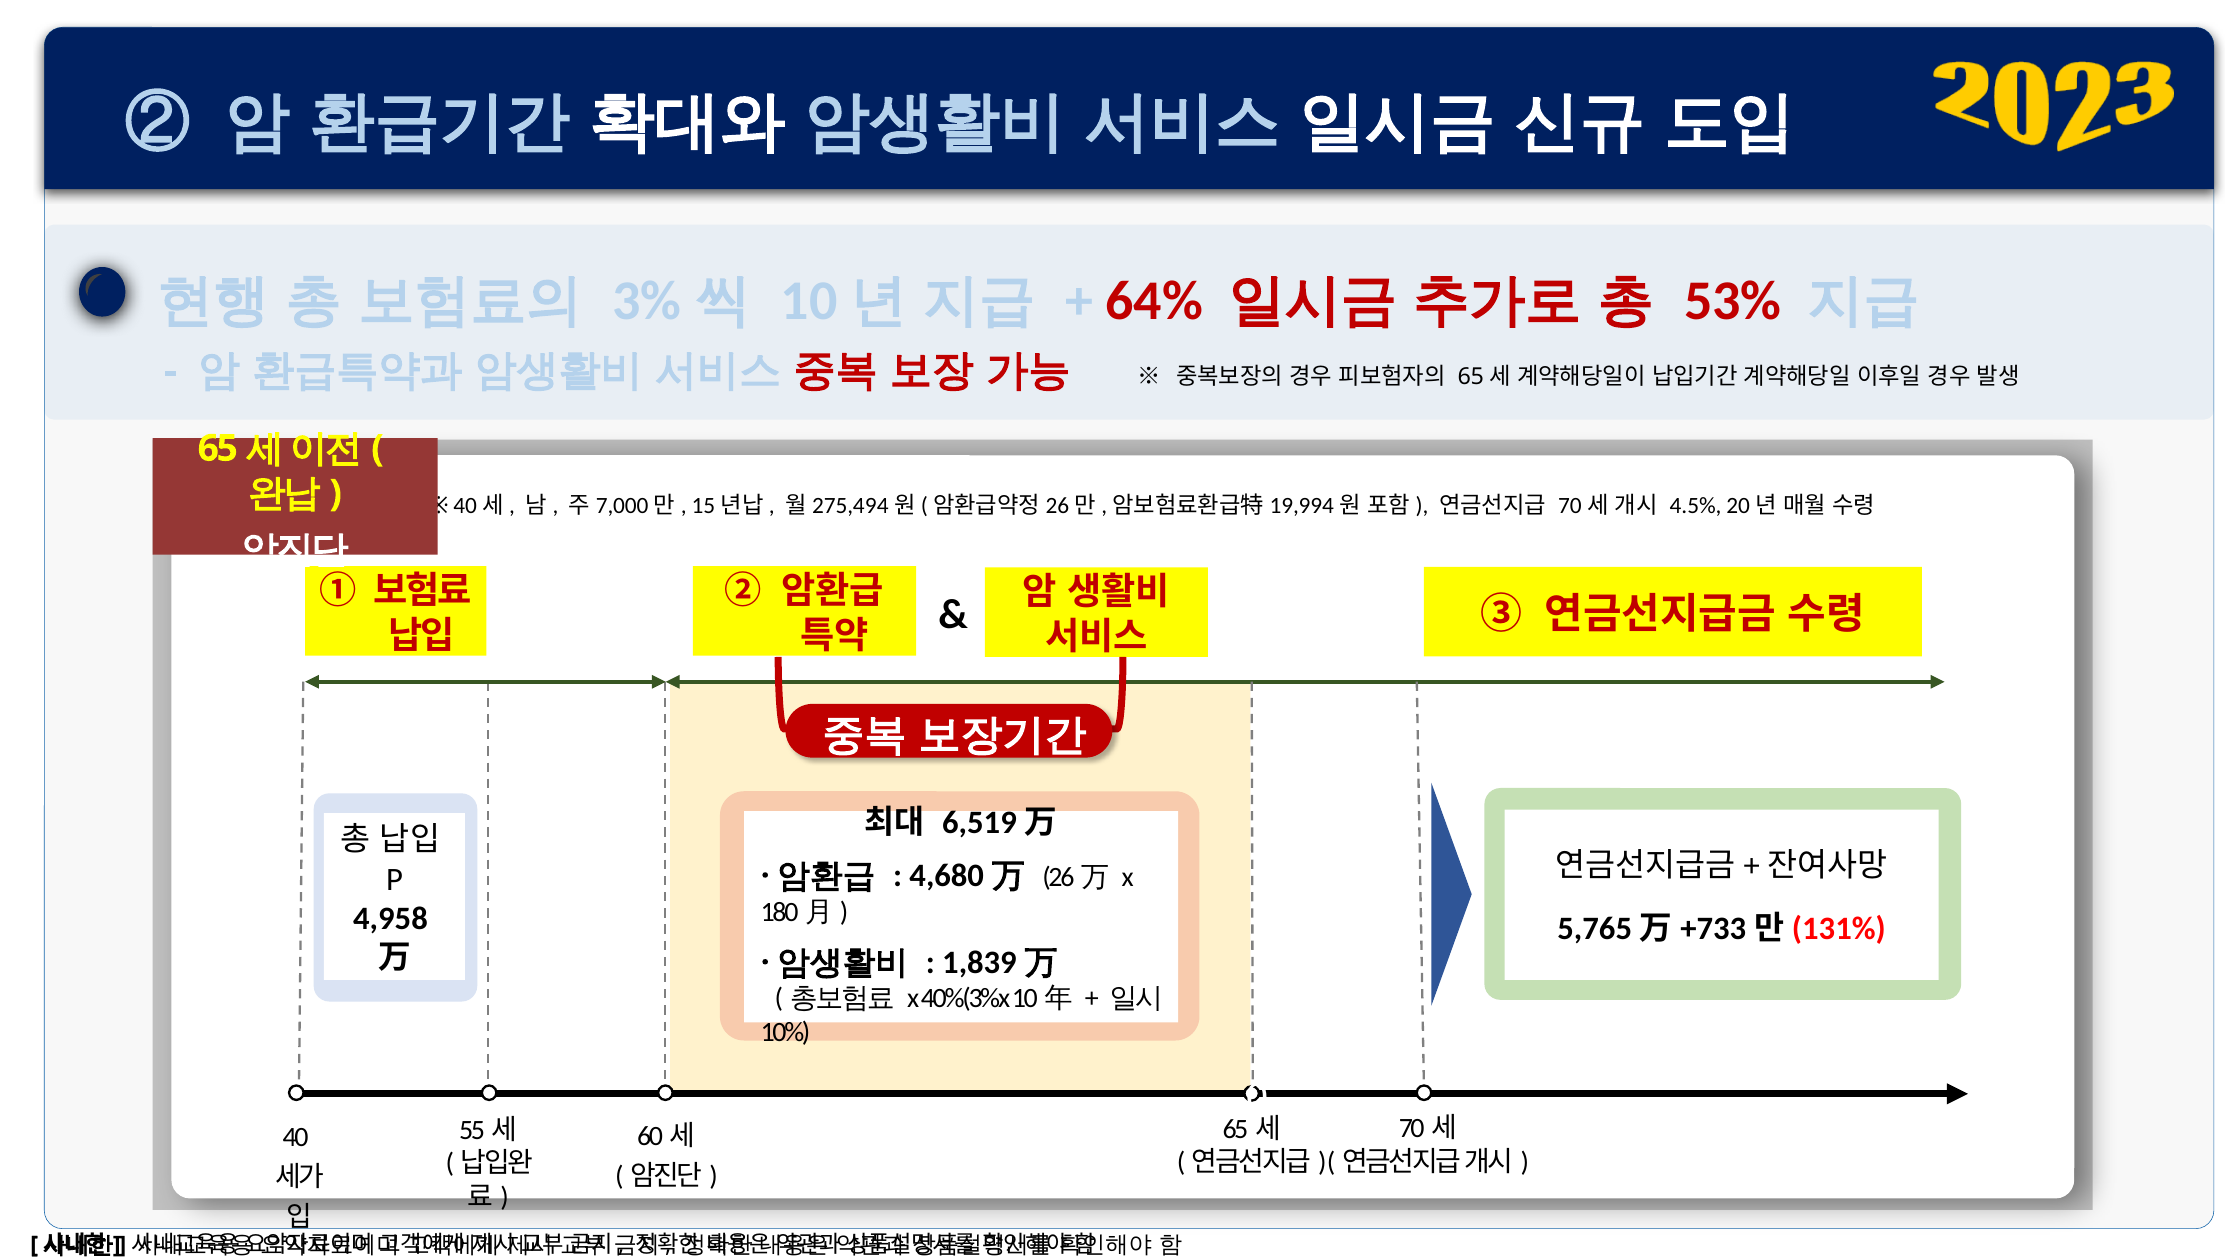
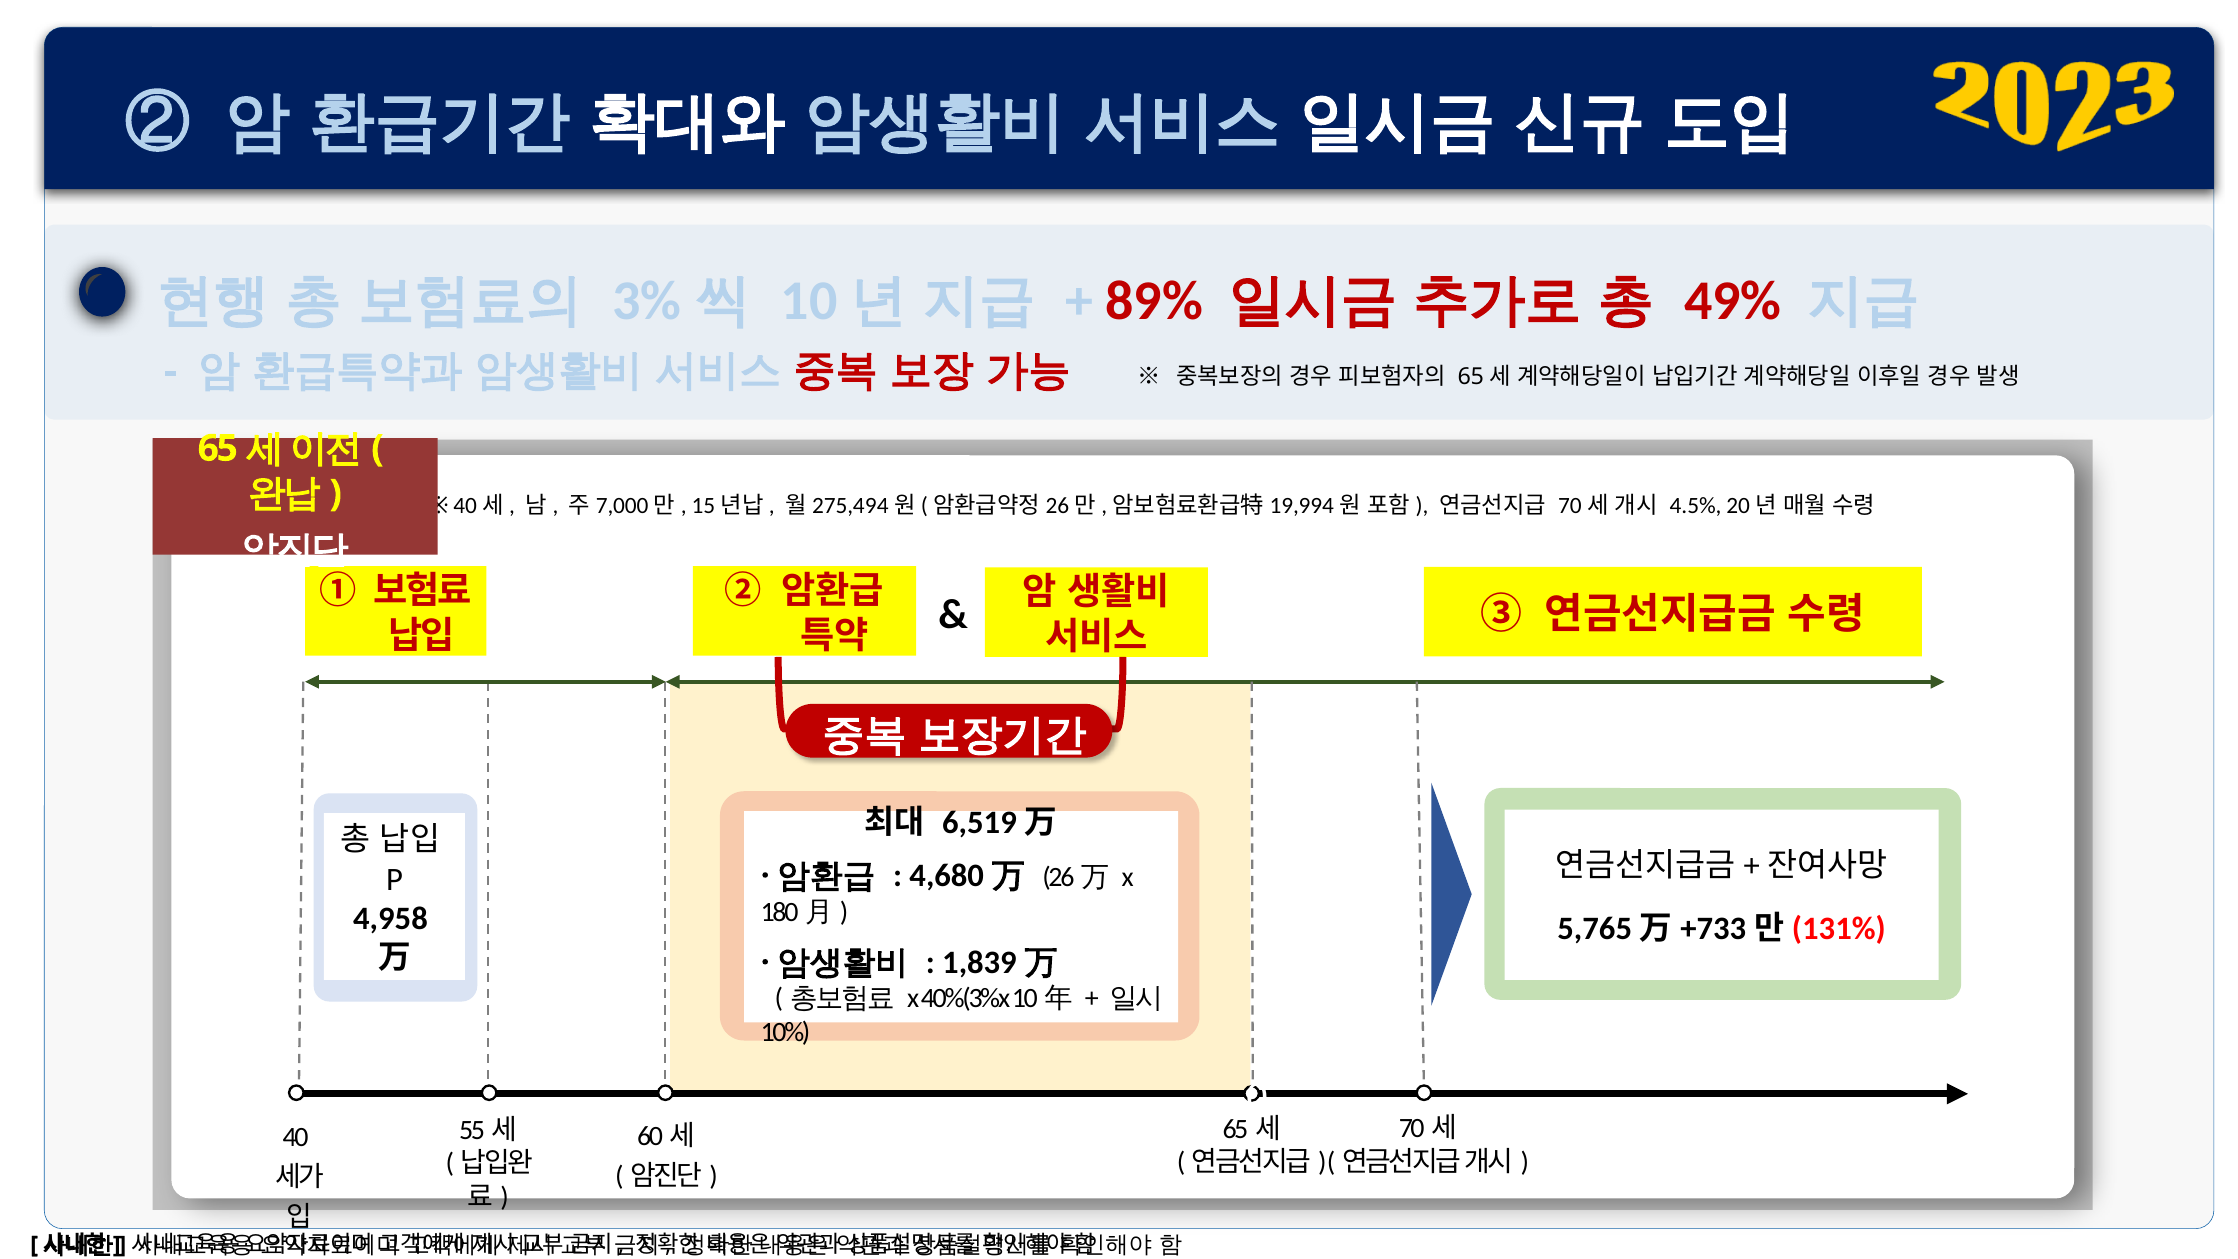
64%: 64% -> 89% (1154, 301)
53%: 53% -> 49% (1733, 301)
